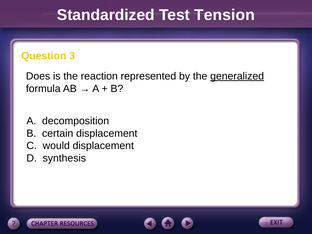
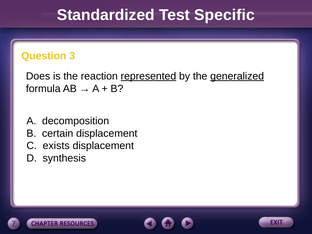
Tension: Tension -> Specific (225, 15)
represented underline: none -> present (148, 76)
would: would -> exists (56, 146)
